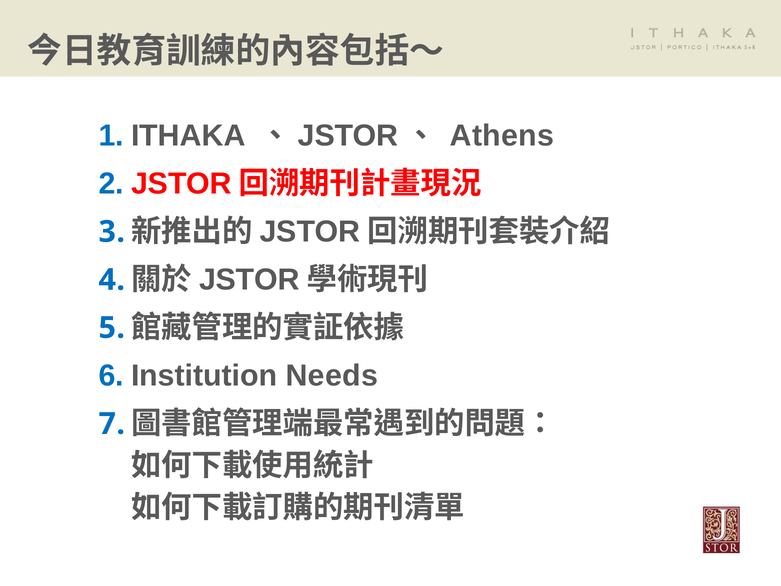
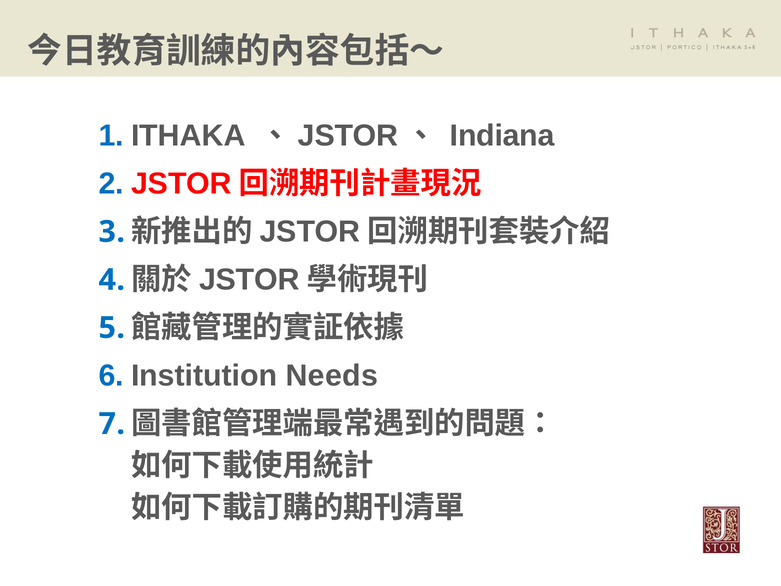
Athens: Athens -> Indiana (502, 136)
